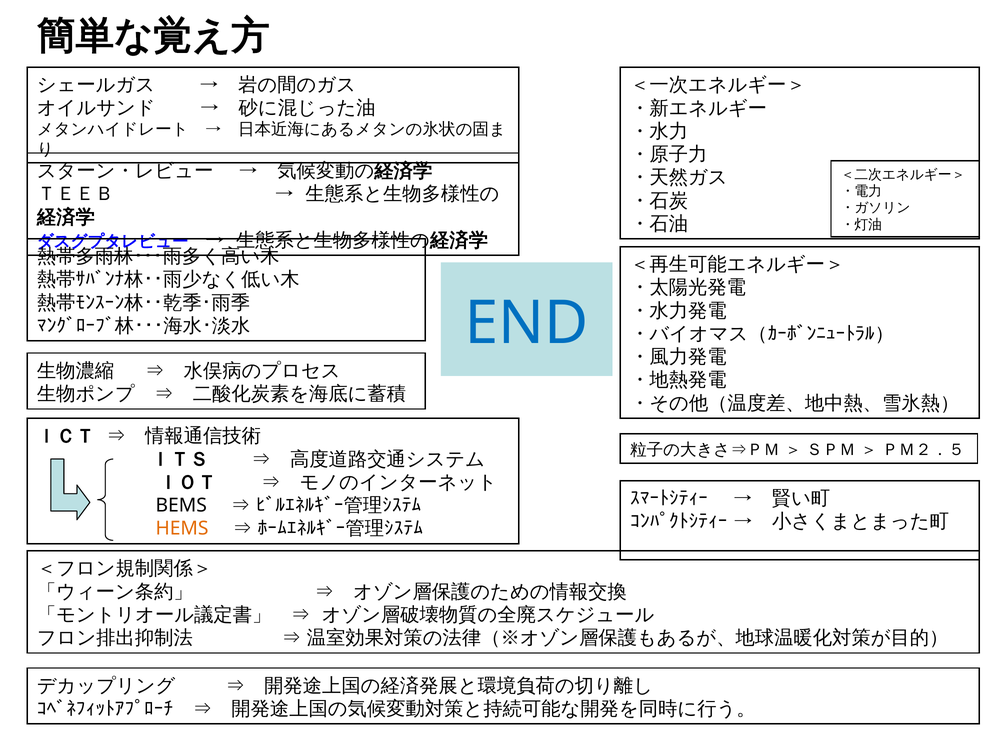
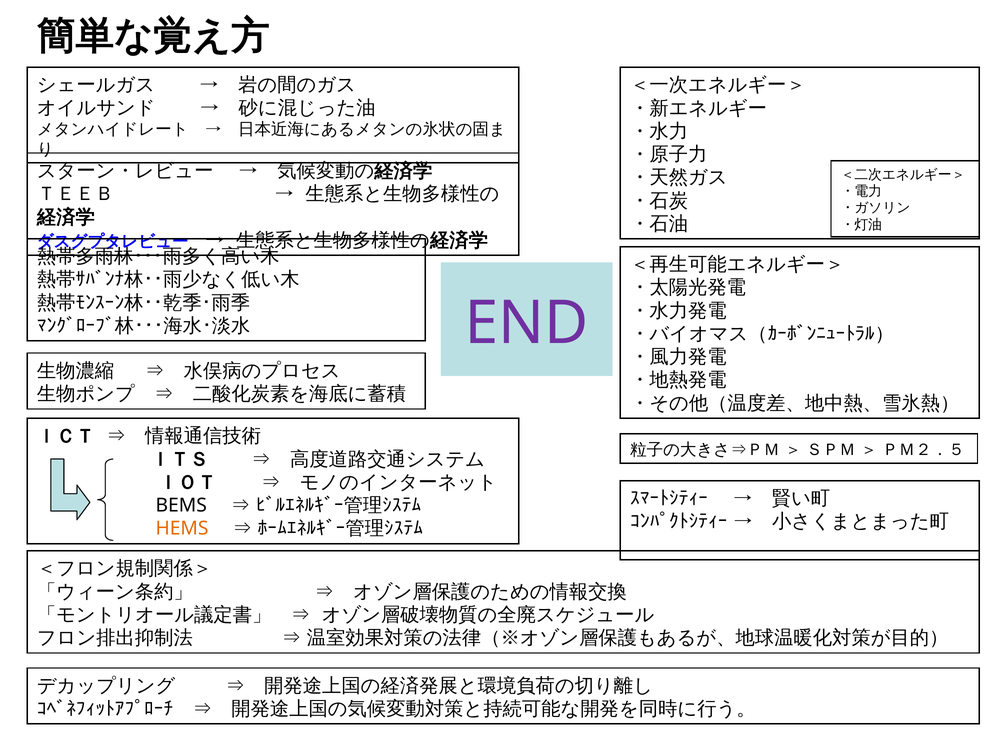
END colour: blue -> purple (527, 323)
